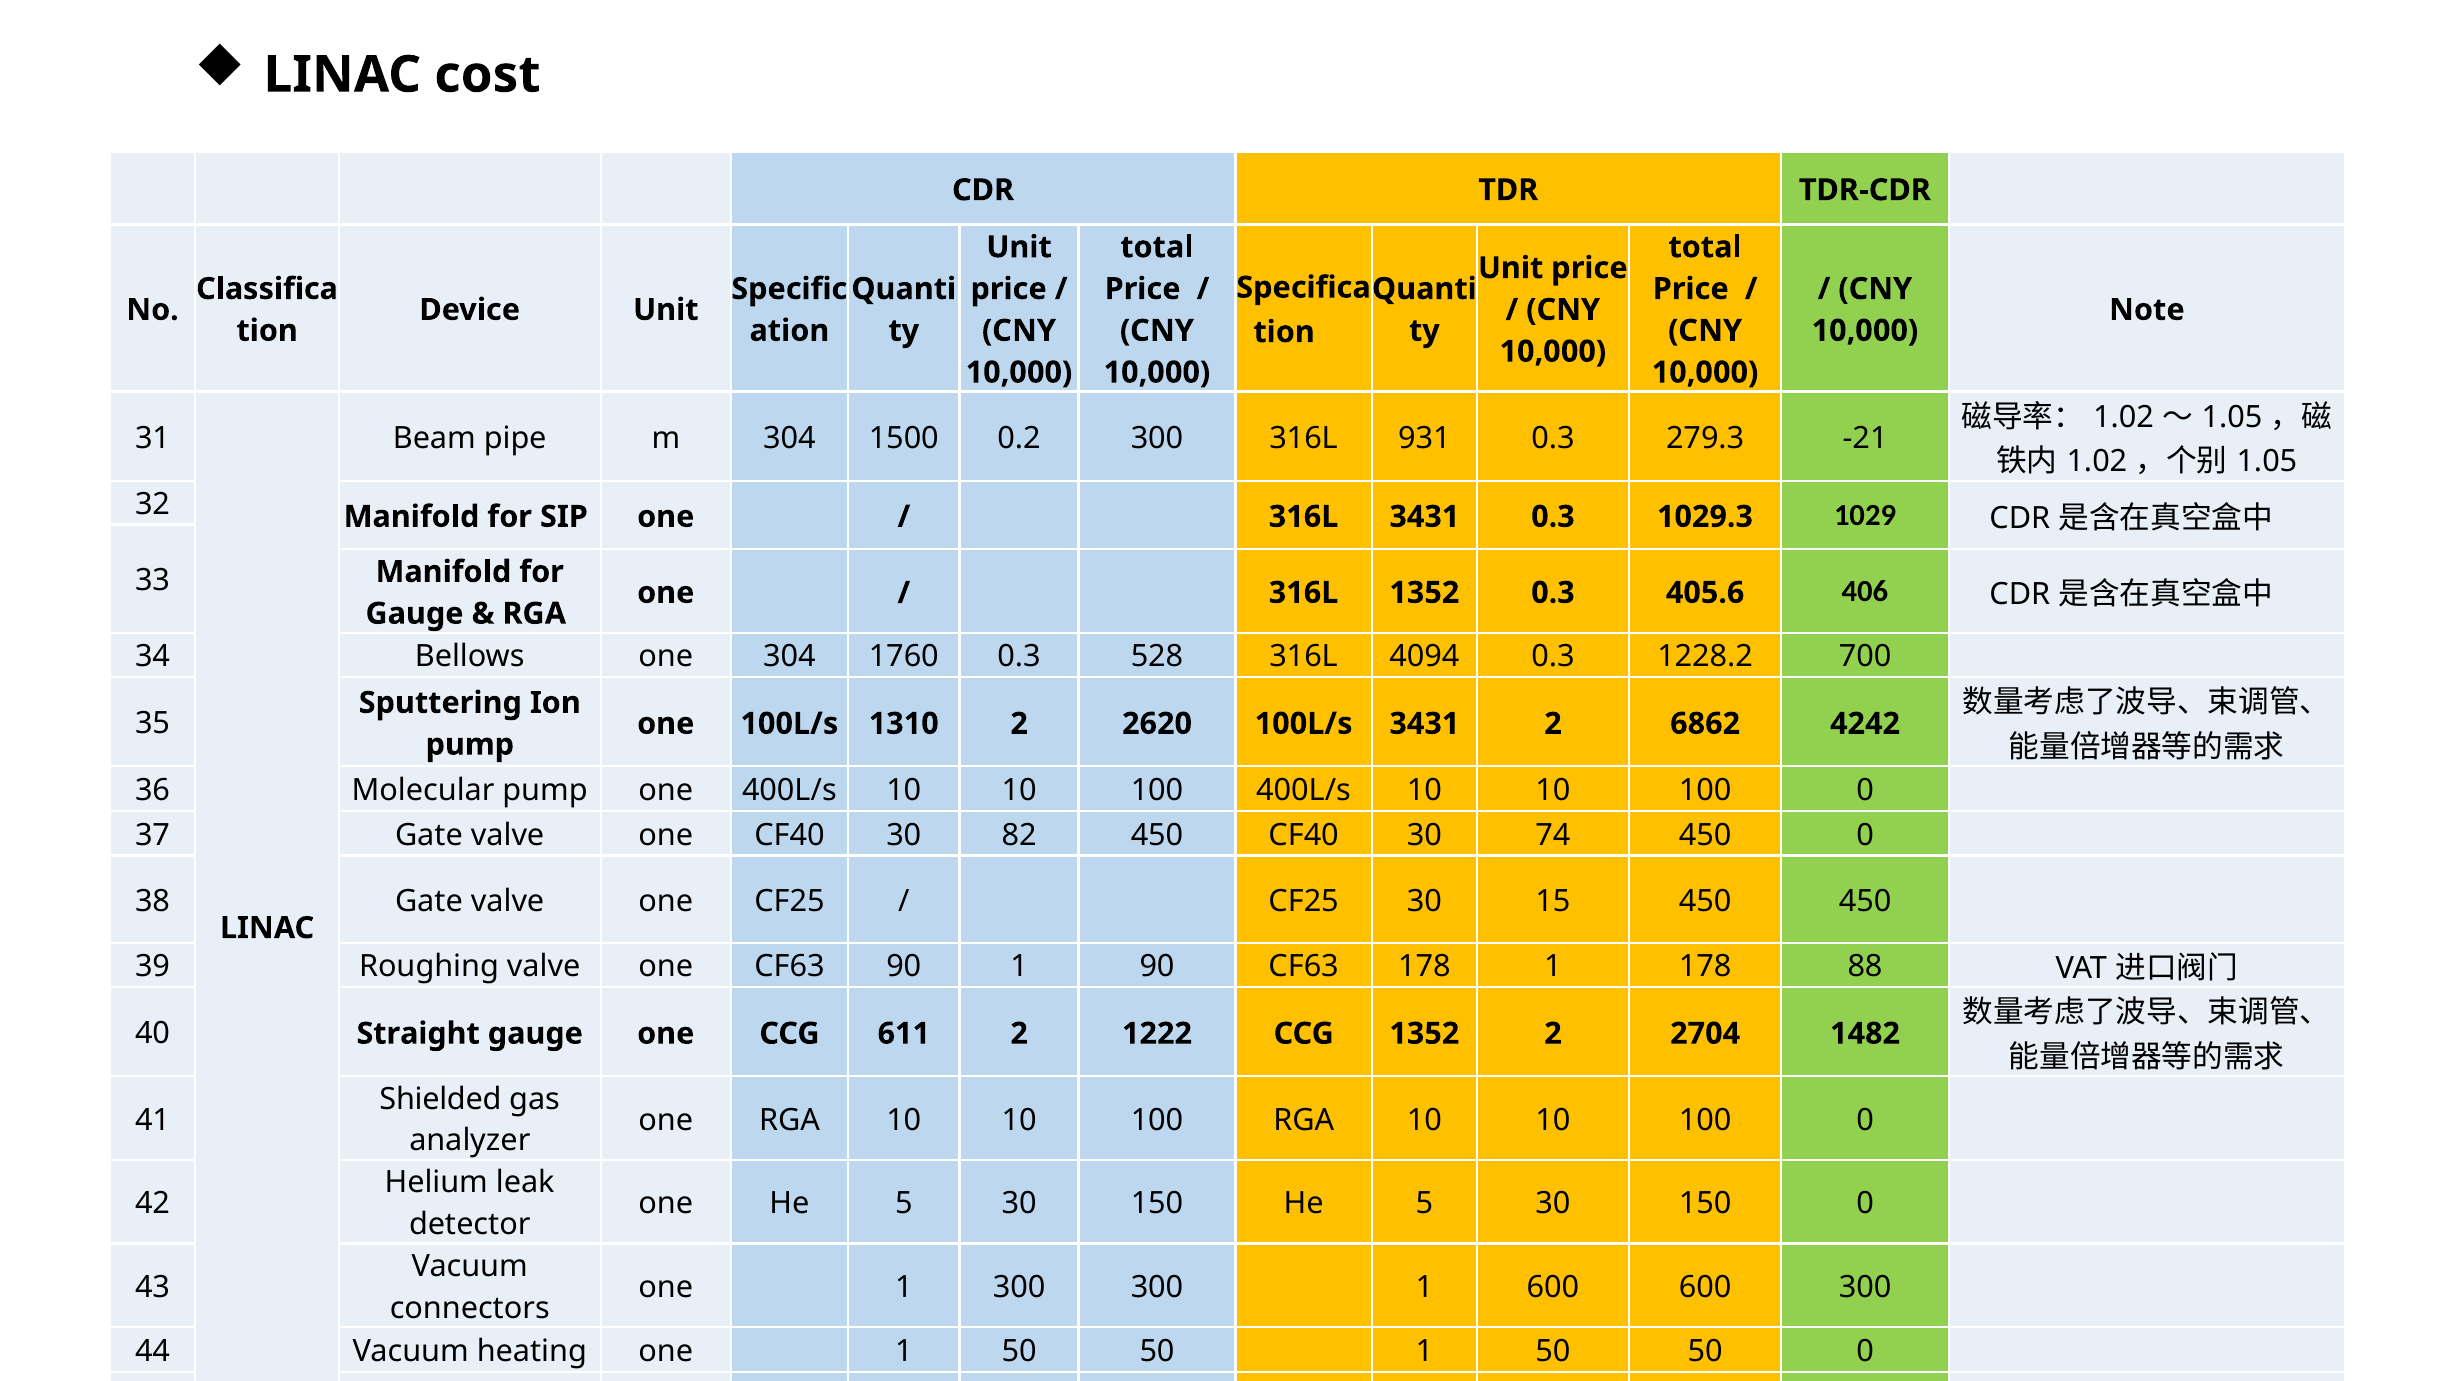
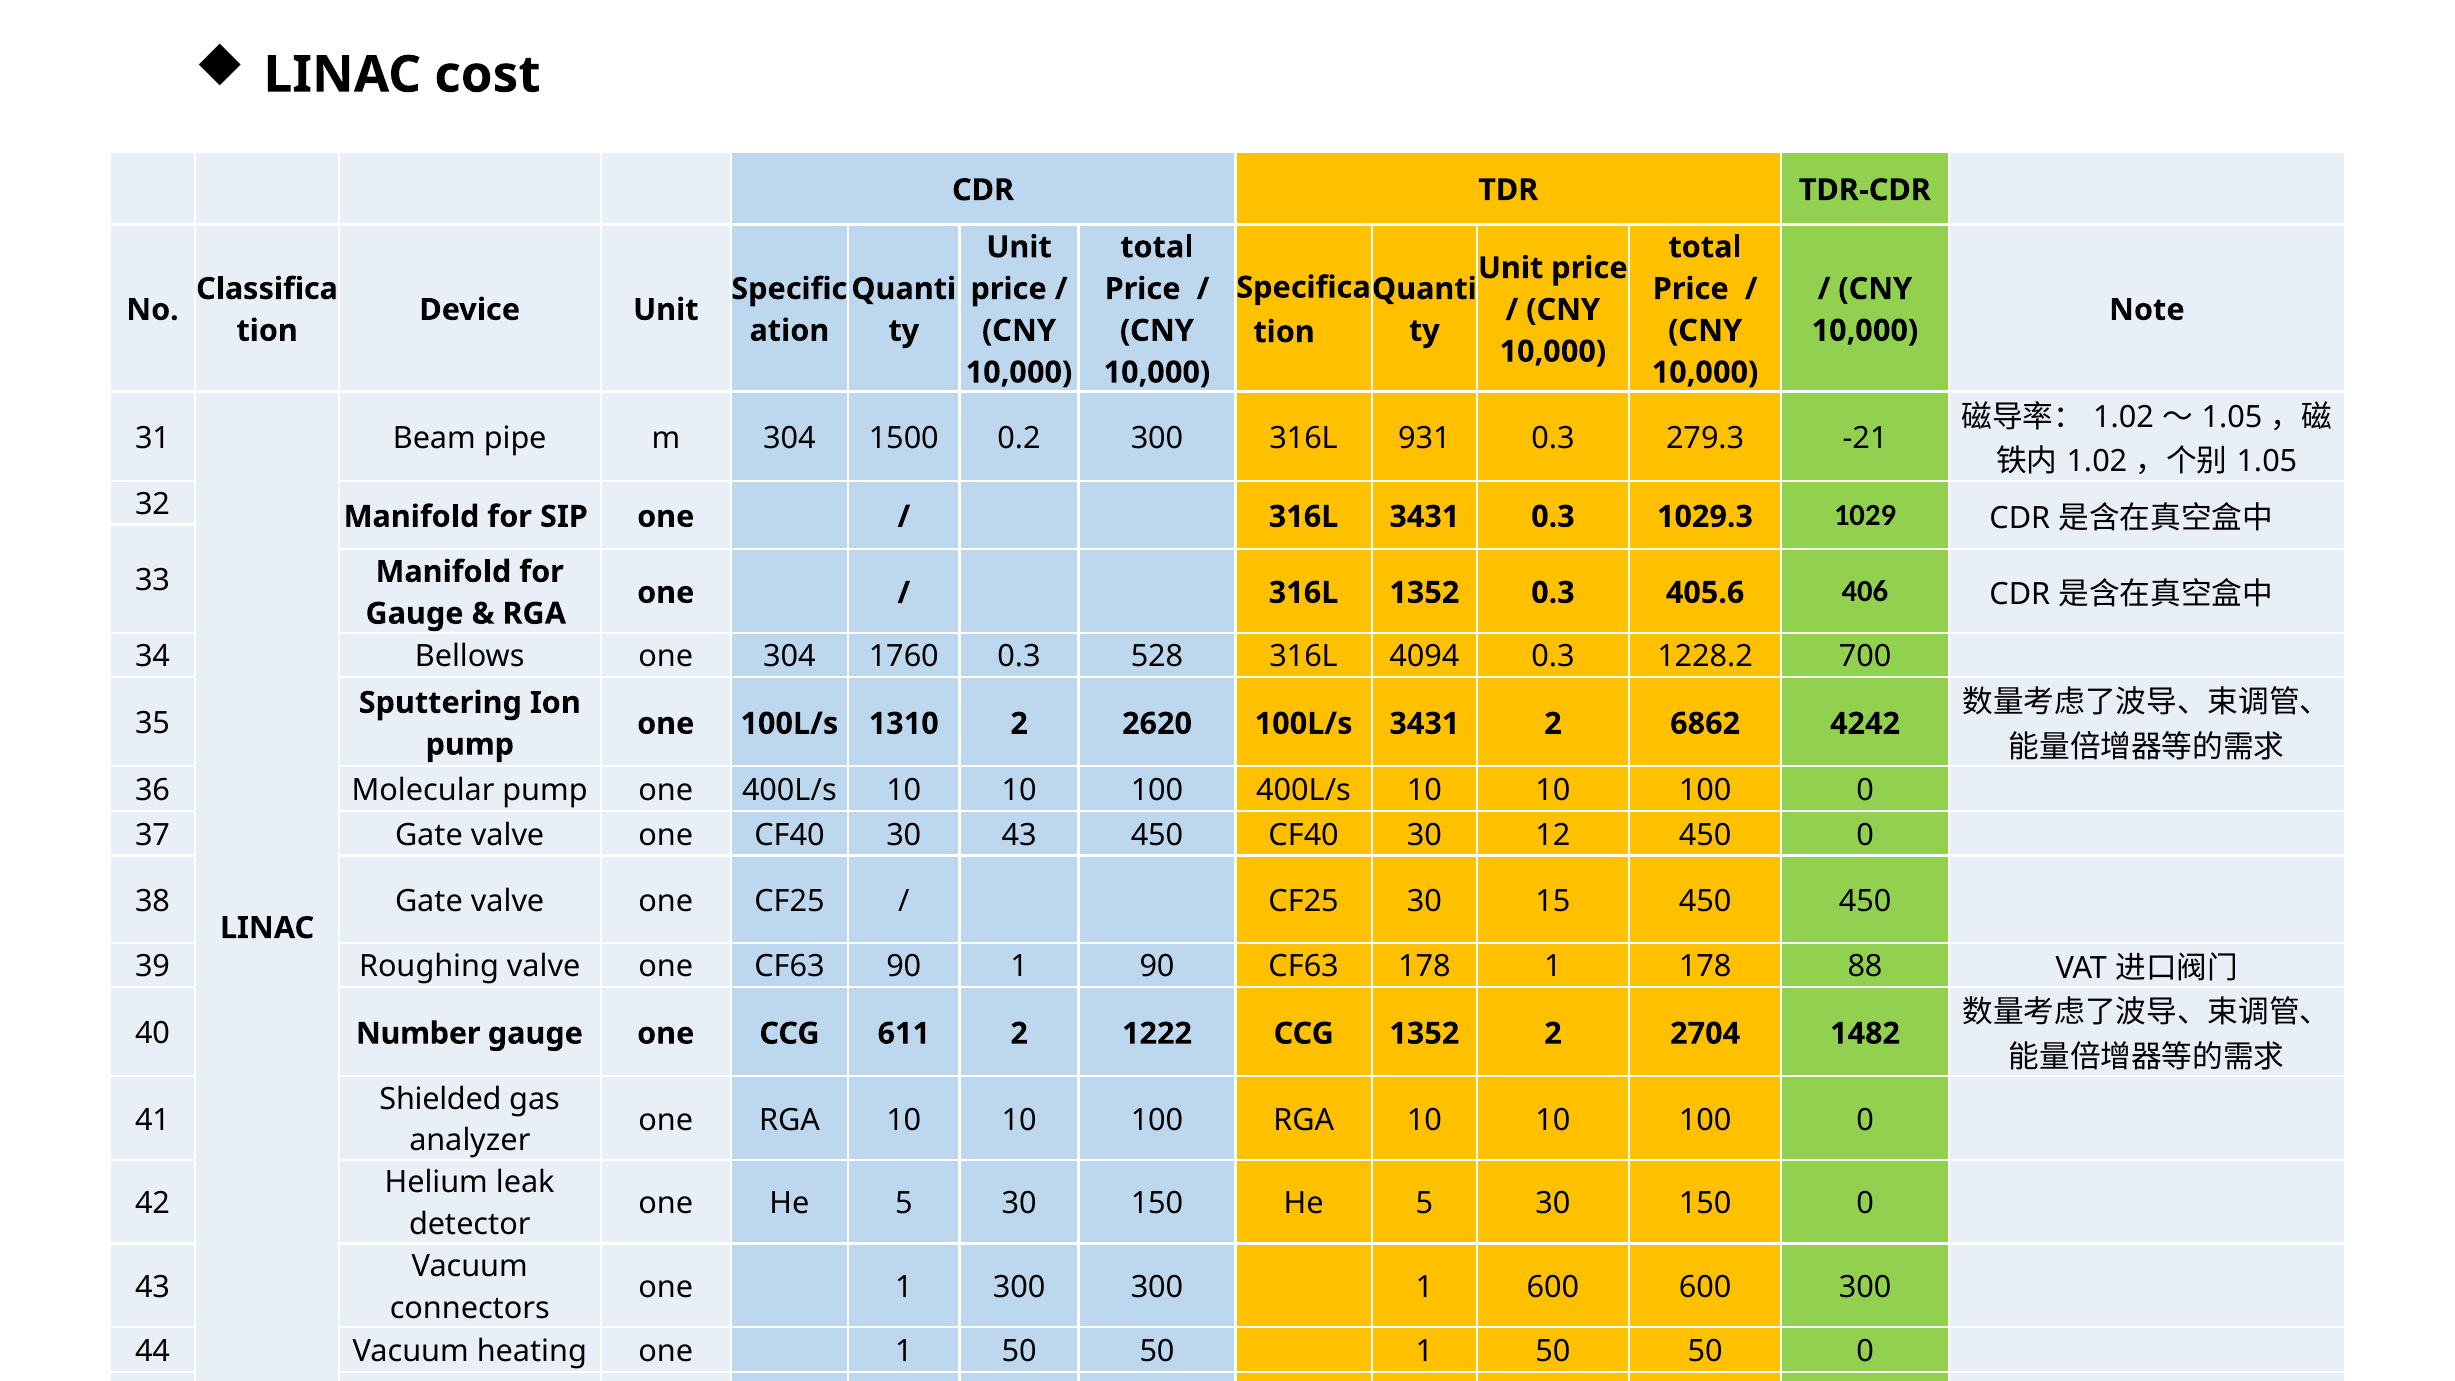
30 82: 82 -> 43 (1019, 835)
74: 74 -> 12 (1553, 835)
Straight: Straight -> Number (418, 1034)
